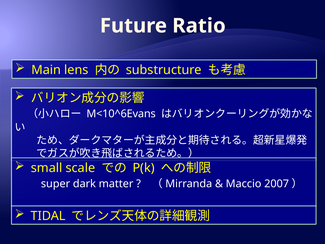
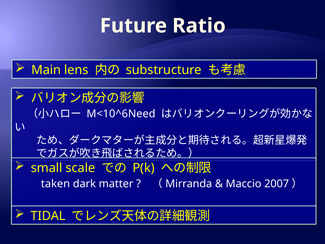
M<10^6Evans: M<10^6Evans -> M<10^6Need (121, 114)
super: super -> taken (55, 184)
